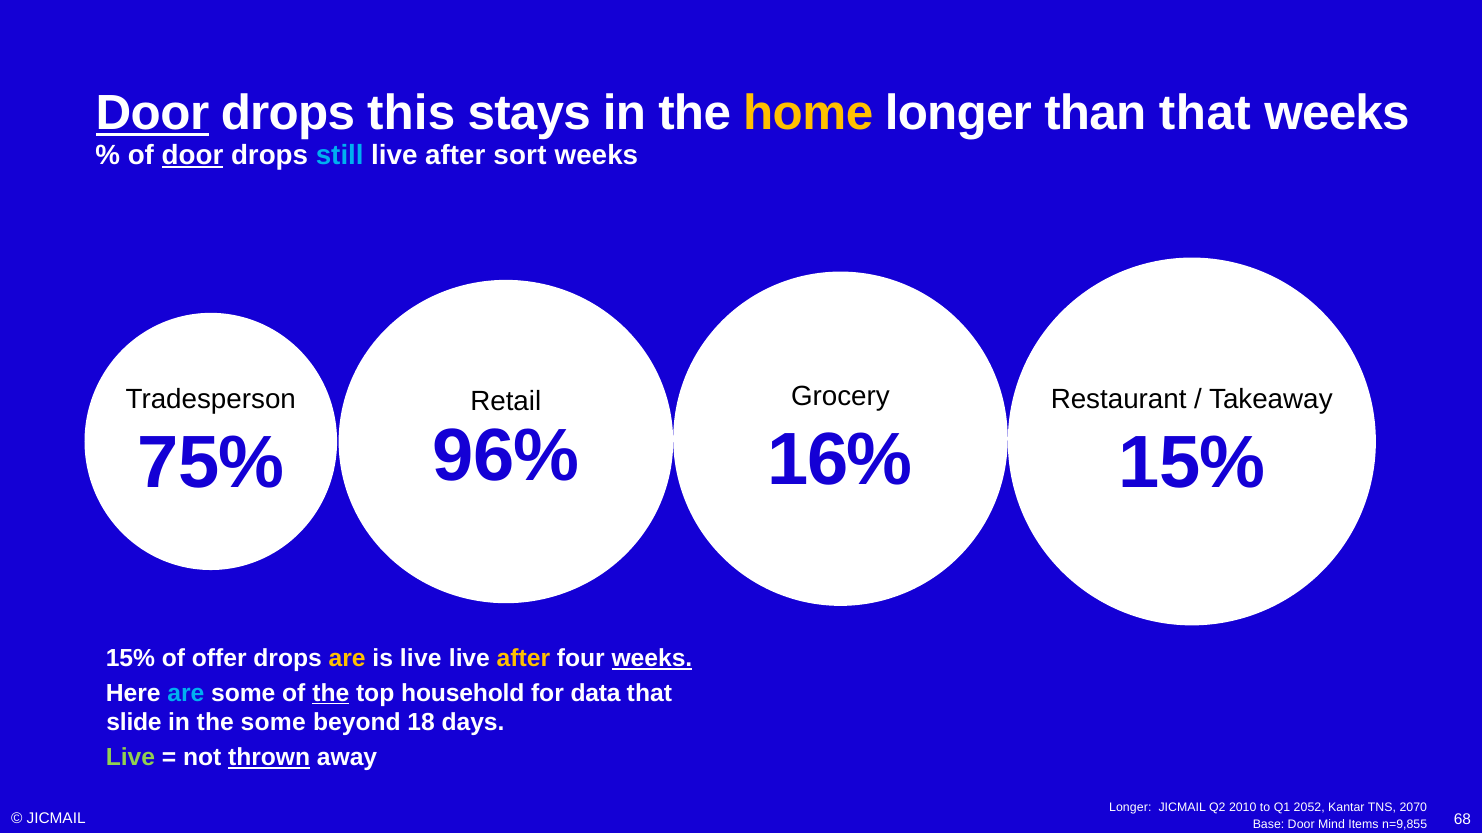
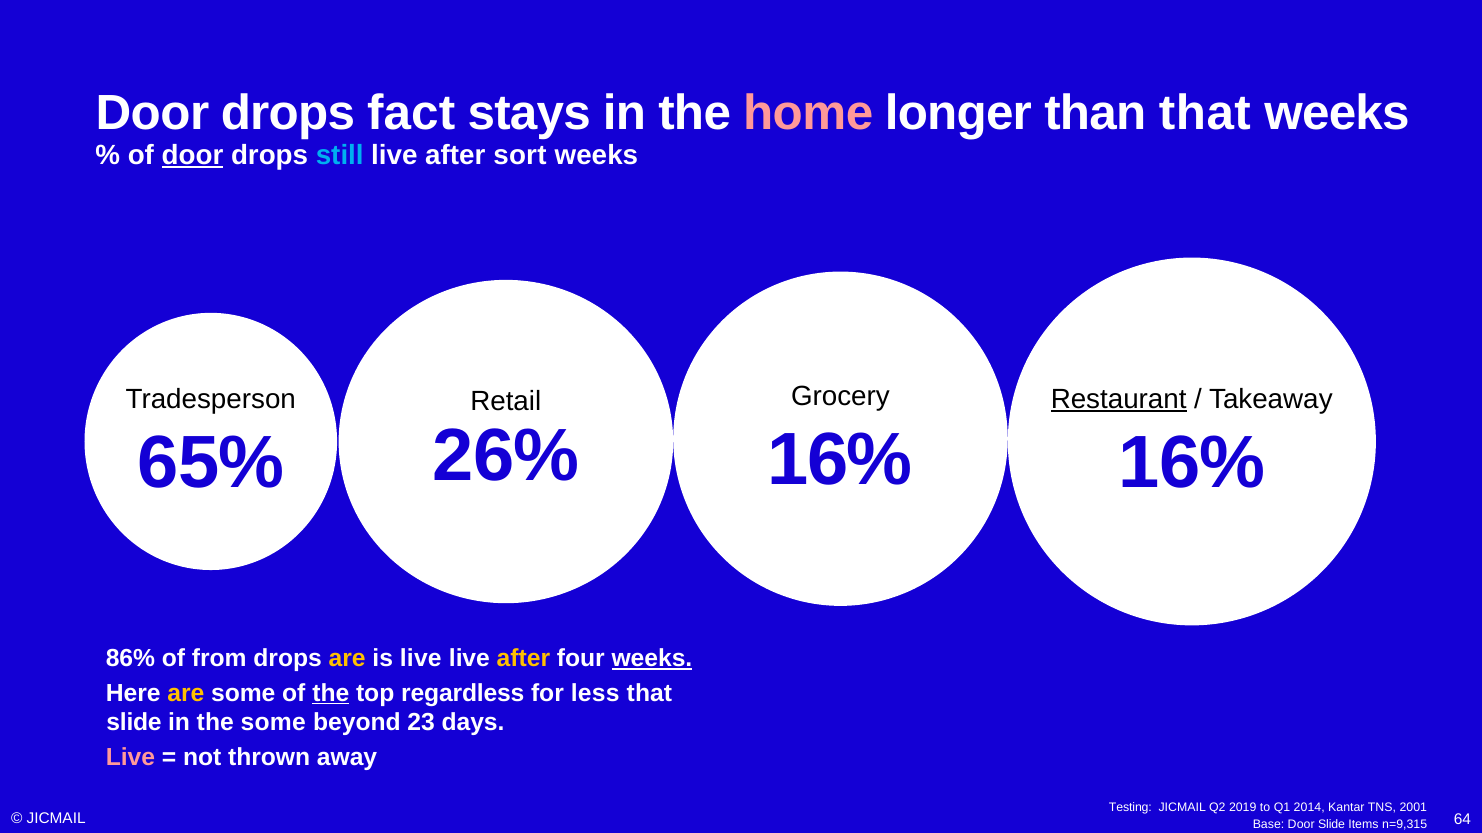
Door underline: present -> none (152, 114)
this: this -> fact (411, 114)
home colour: yellow -> pink (808, 114)
Restaurant underline: none -> present (1119, 399)
96%: 96% -> 26% (506, 456)
75%: 75% -> 65% (211, 464)
15%: 15% -> 16% (1192, 464)
15%: 15% -> 86% (130, 659)
offer: offer -> from (219, 659)
are colour: light blue -> yellow (186, 694)
household: household -> regardless (463, 694)
data: data -> less (595, 694)
18: 18 -> 23 (421, 723)
Live colour: light green -> pink (130, 758)
thrown underline: present -> none (269, 758)
Longer: Longer -> Testing (1130, 808)
2010: 2010 -> 2019 (1243, 808)
2052: 2052 -> 2014 (1309, 808)
2070: 2070 -> 2001 (1413, 808)
68: 68 -> 64 (1462, 820)
Door Mind: Mind -> Slide (1332, 825)
n=9,855: n=9,855 -> n=9,315 (1405, 825)
